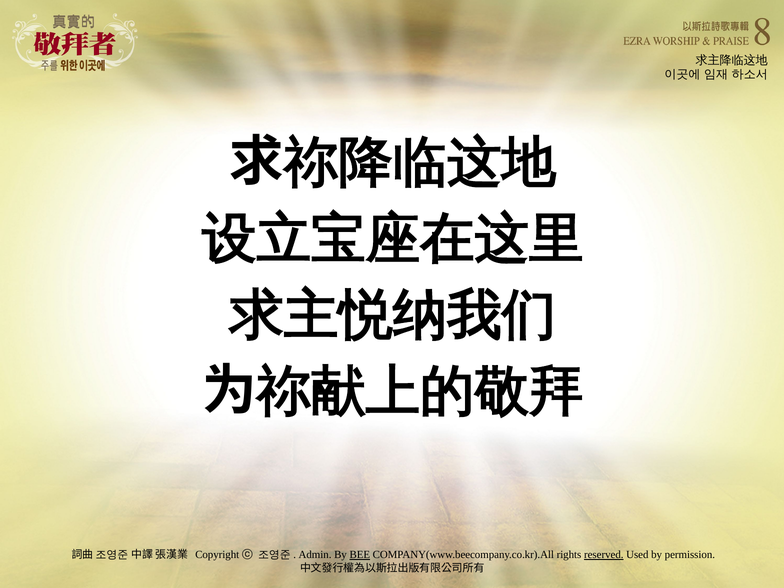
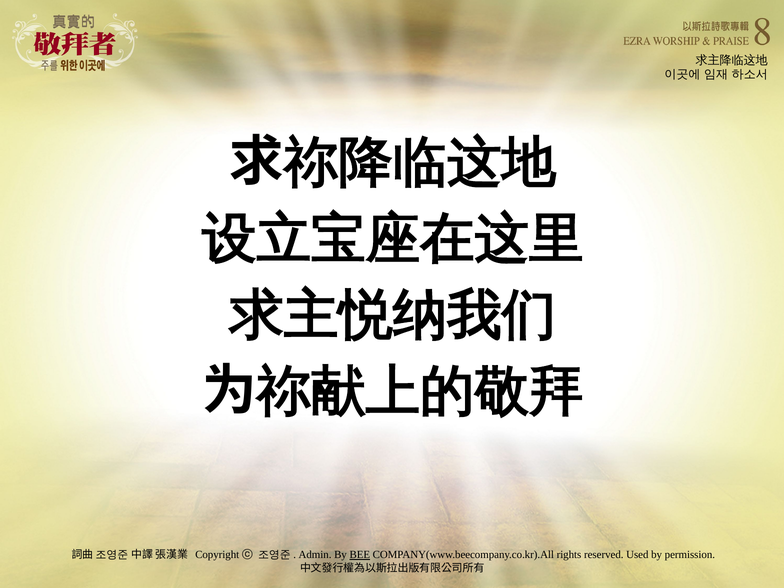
reserved underline: present -> none (604, 555)
